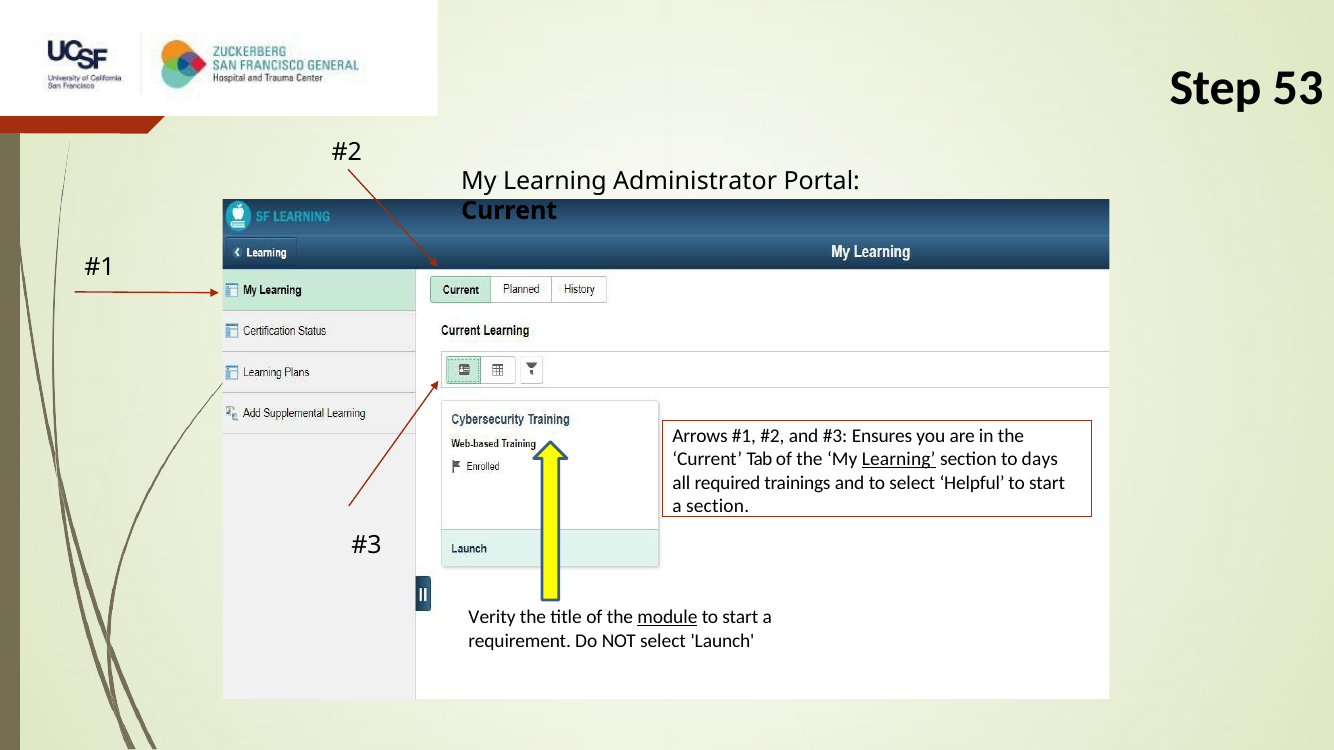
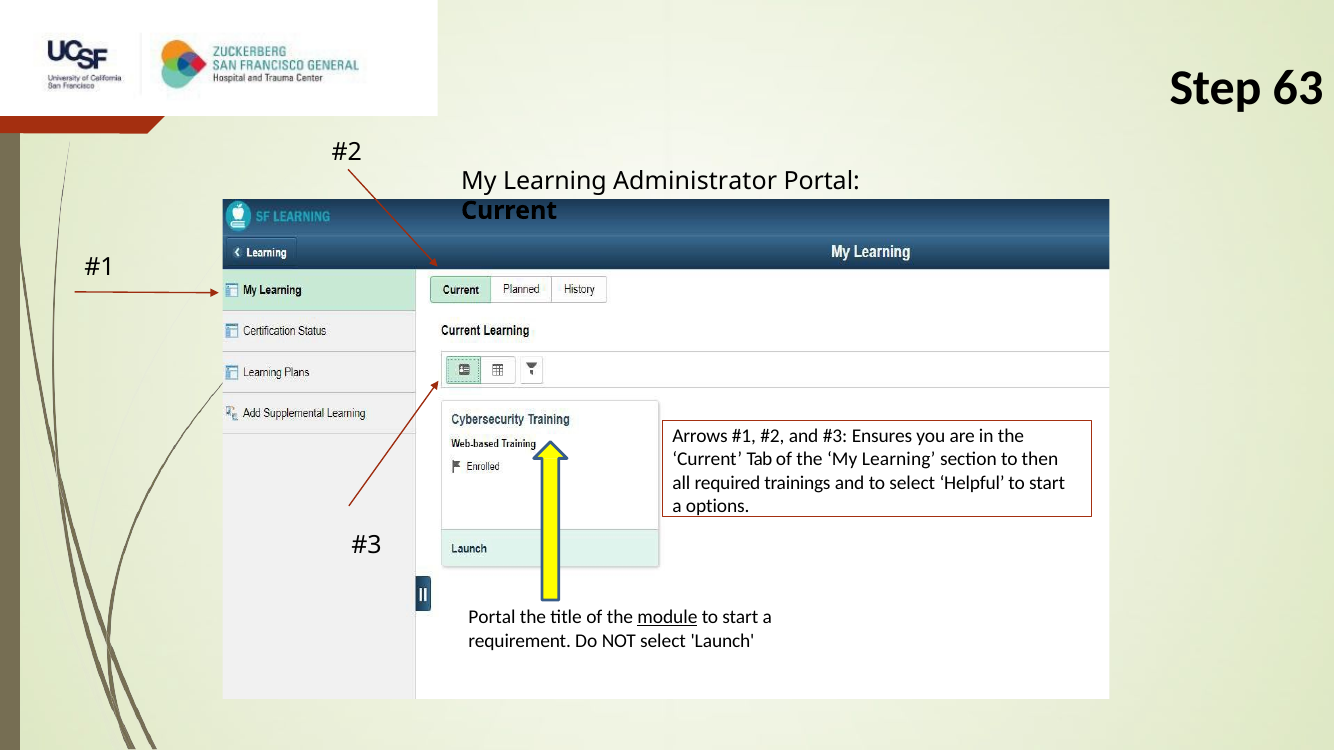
53: 53 -> 63 (1298, 88)
Learning underline: present -> none (899, 460)
days: days -> then (1040, 460)
a section: section -> options (718, 506)
Verity: Verity -> Portal (492, 618)
